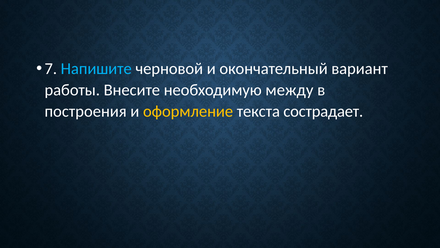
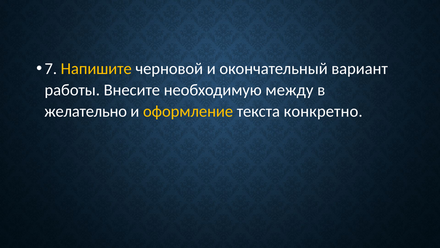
Напишите colour: light blue -> yellow (96, 69)
построения: построения -> желательно (86, 111)
сострадает: сострадает -> конкретно (323, 111)
